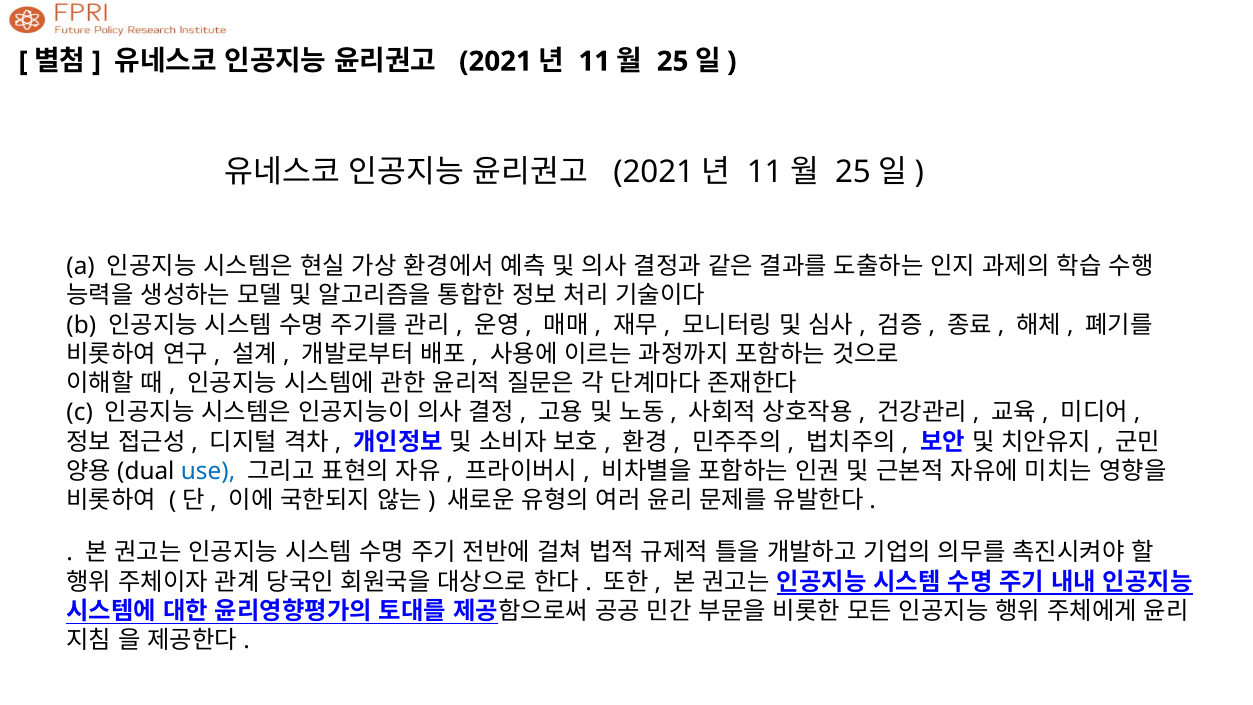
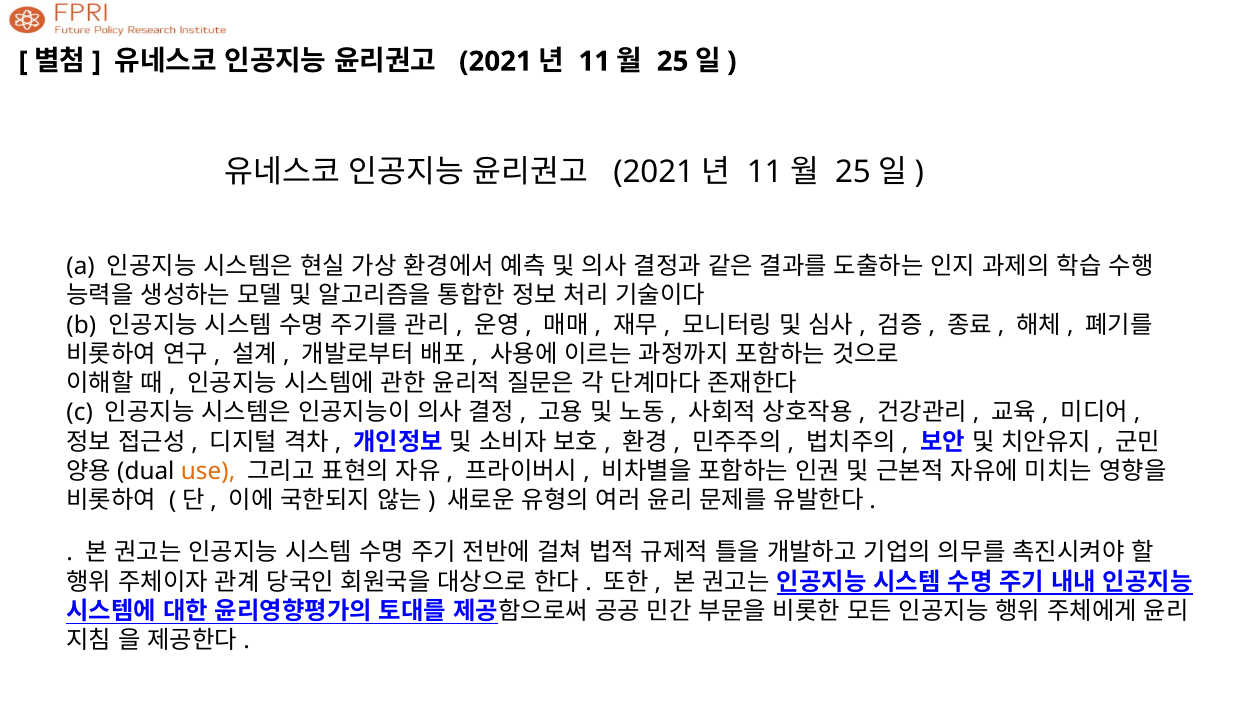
use colour: blue -> orange (208, 471)
